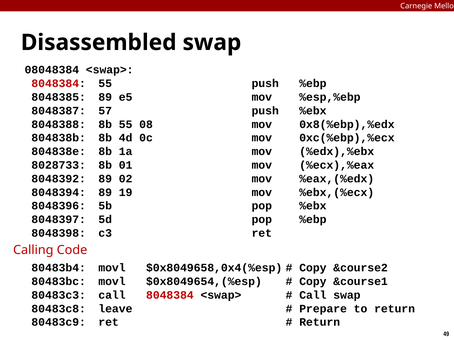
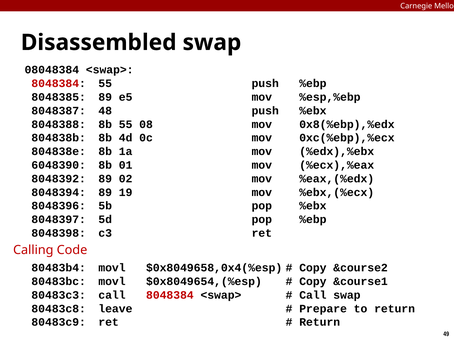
57: 57 -> 48 (105, 111)
8028733: 8028733 -> 6048390 (59, 165)
